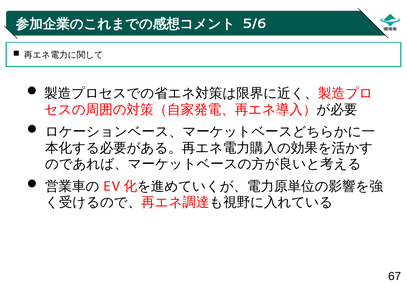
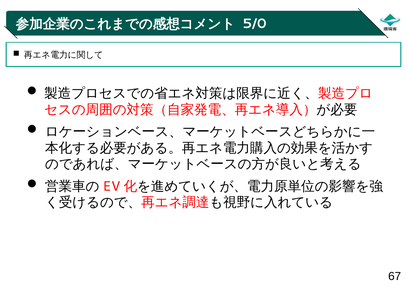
5/6: 5/6 -> 5/0 (255, 24)
